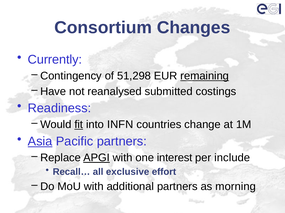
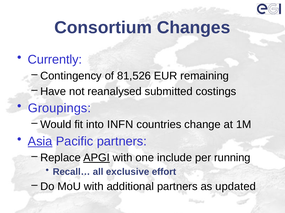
51,298: 51,298 -> 81,526 (134, 76)
remaining underline: present -> none (205, 76)
Readiness: Readiness -> Groupings (59, 109)
fit underline: present -> none (79, 125)
interest: interest -> include (175, 158)
include: include -> running (232, 158)
morning: morning -> updated (236, 187)
